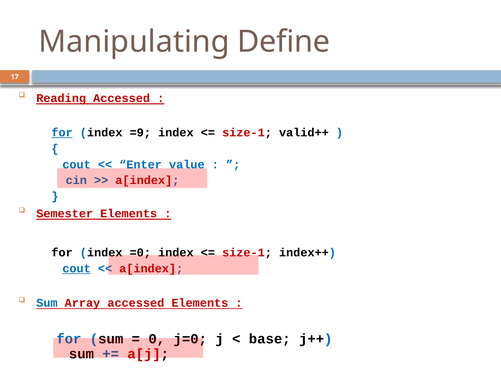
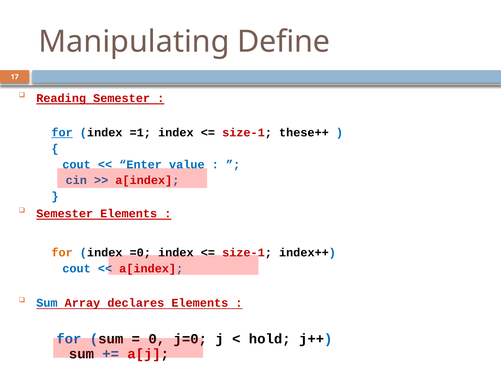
Reading Accessed: Accessed -> Semester (122, 98)
=9: =9 -> =1 (140, 133)
valid++: valid++ -> these++ (304, 133)
for colour: black -> orange (62, 252)
cout underline: present -> none (77, 268)
Array accessed: accessed -> declares (136, 303)
base: base -> hold (270, 339)
